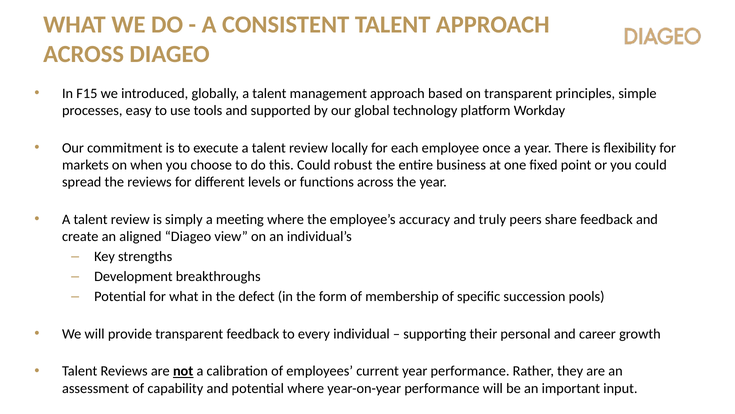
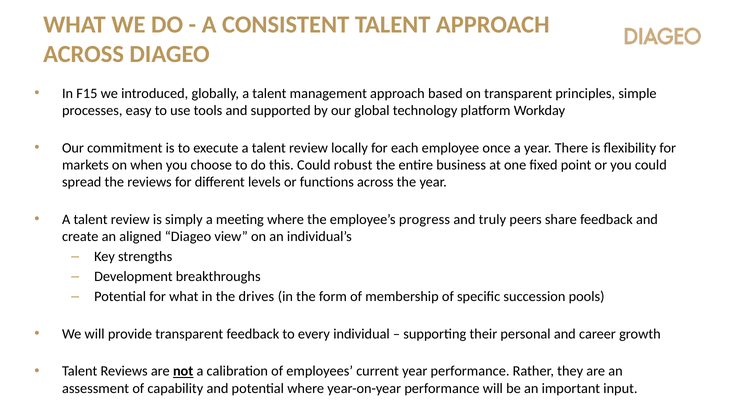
accuracy: accuracy -> progress (424, 219)
defect: defect -> drives (256, 296)
